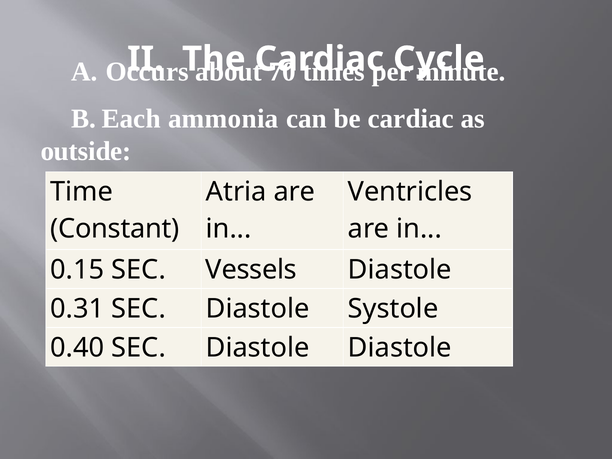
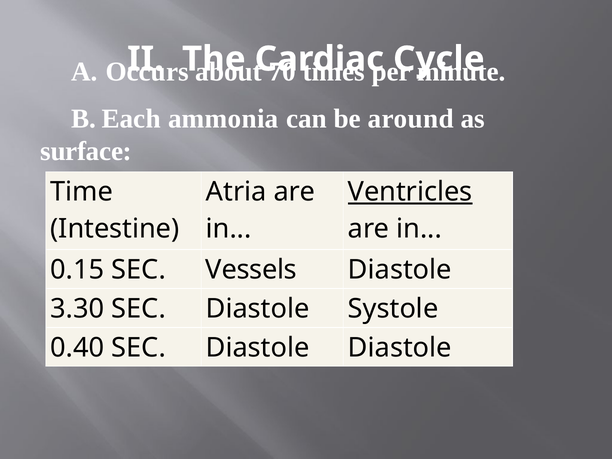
be cardiac: cardiac -> around (411, 119)
outside: outside -> surface (86, 152)
Ventricles underline: none -> present (410, 192)
Constant: Constant -> Intestine (115, 229)
0.31: 0.31 -> 3.30 (77, 309)
